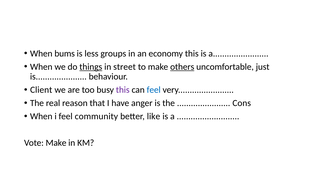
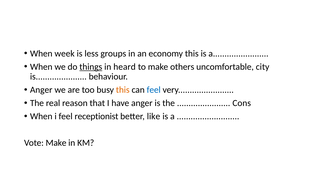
bums: bums -> week (65, 53)
street: street -> heard (125, 67)
others underline: present -> none (182, 67)
just: just -> city (263, 67)
Client: Client -> Anger (41, 90)
this colour: purple -> orange (123, 90)
community: community -> receptionist (96, 116)
